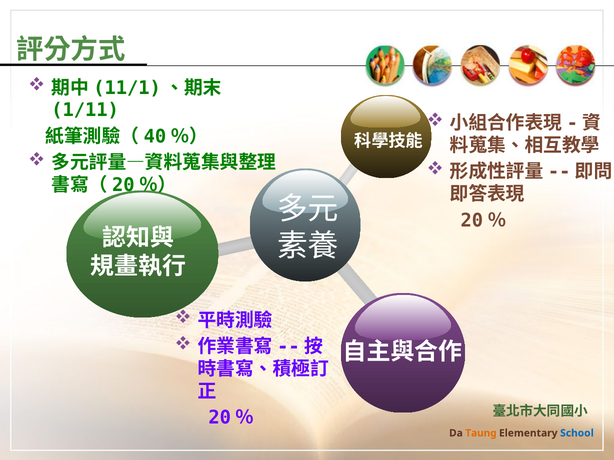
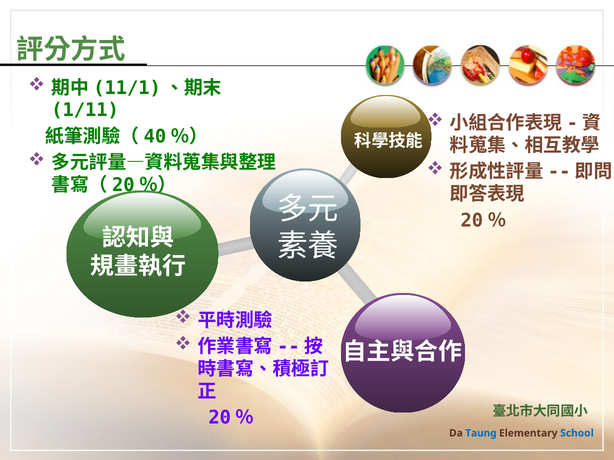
Taung colour: orange -> blue (481, 434)
